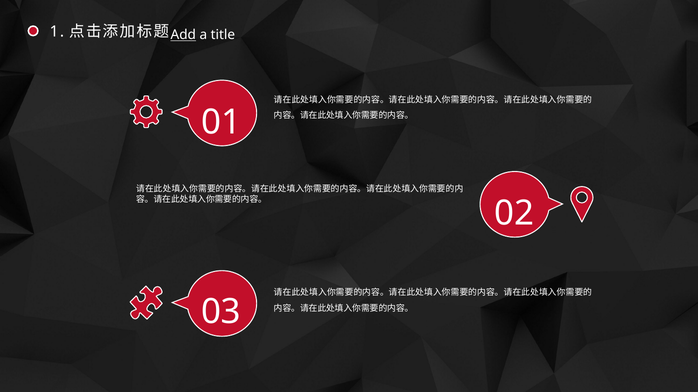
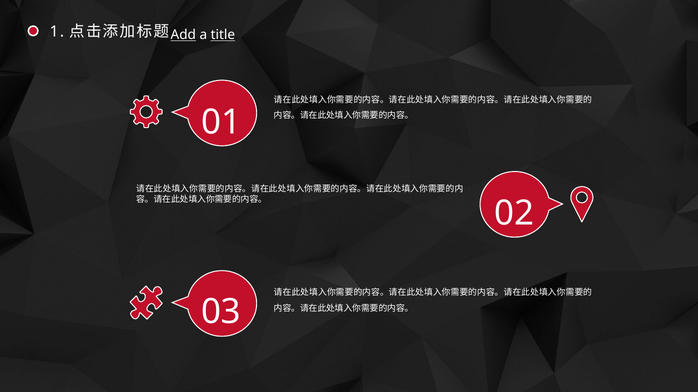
title underline: none -> present (223, 35)
